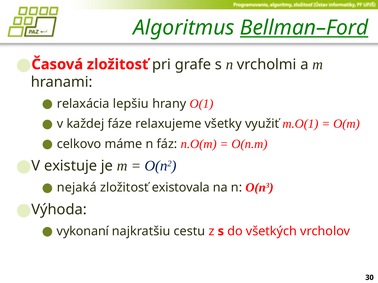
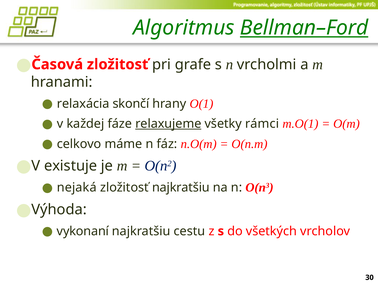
lepšiu: lepšiu -> skončí (131, 104)
relaxujeme underline: none -> present (168, 124)
využiť: využiť -> rámci (262, 124)
zložitosť existovala: existovala -> najkratšiu (181, 188)
